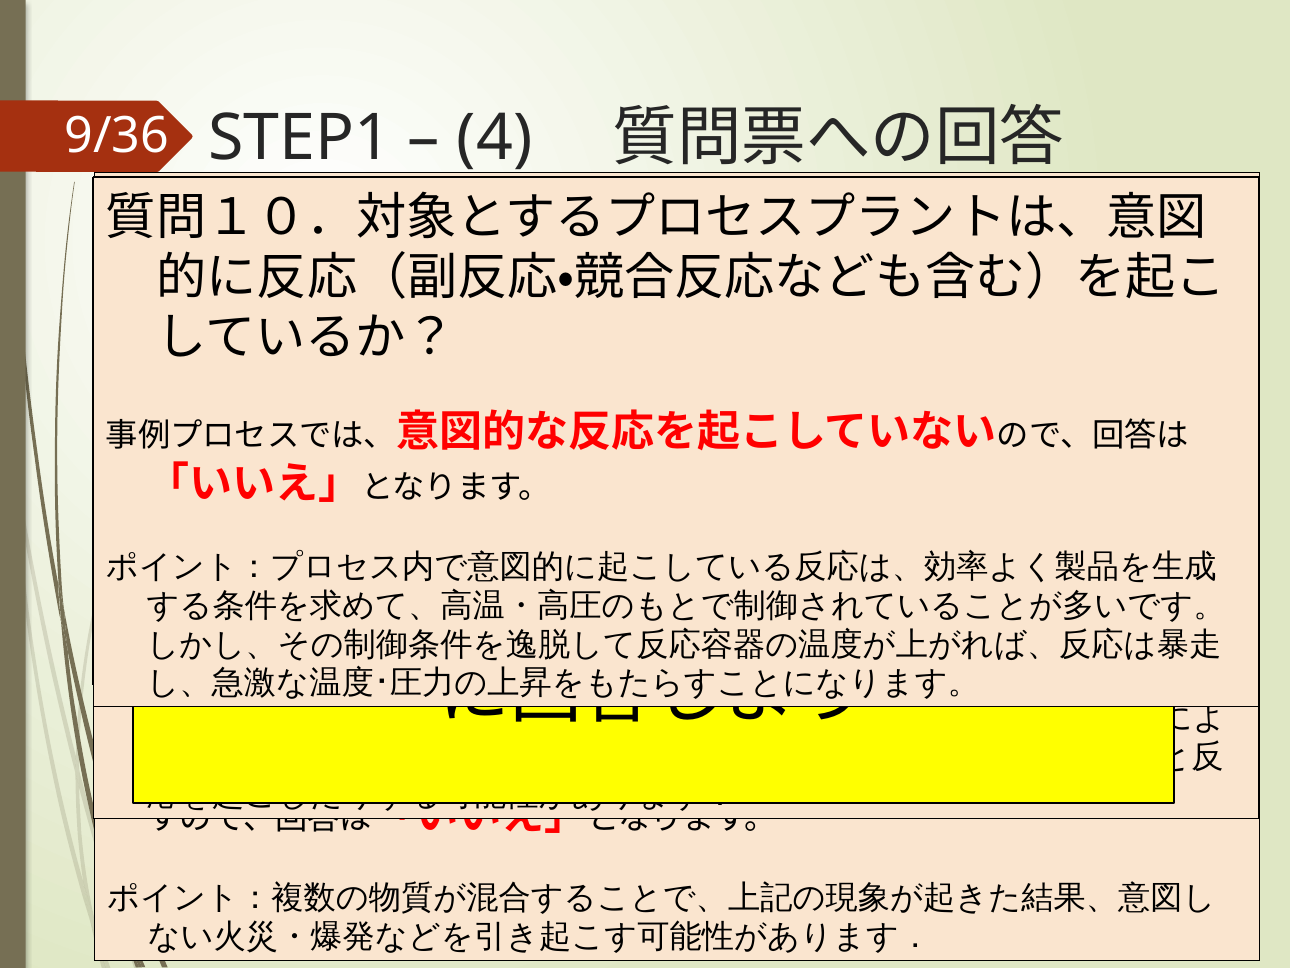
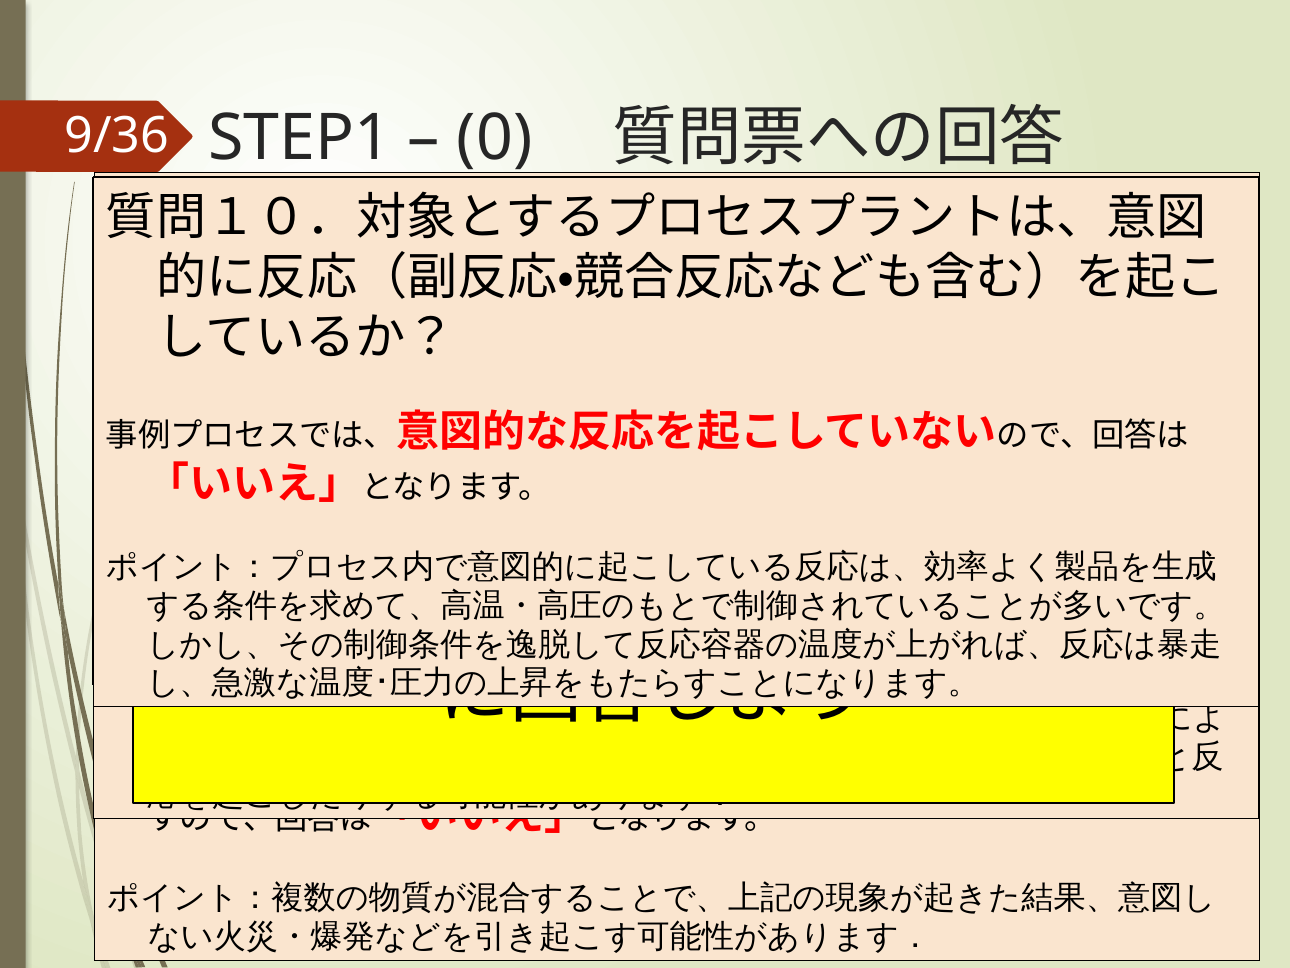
4: 4 -> 0 (495, 138)
